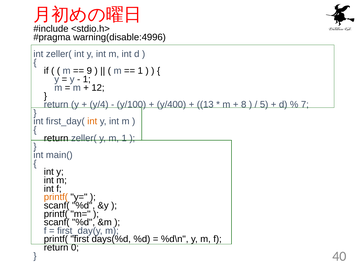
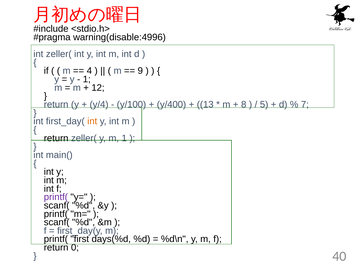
9: 9 -> 4 (89, 71)
1: 1 -> 9 (140, 71)
printf( colour: orange -> purple (56, 197)
